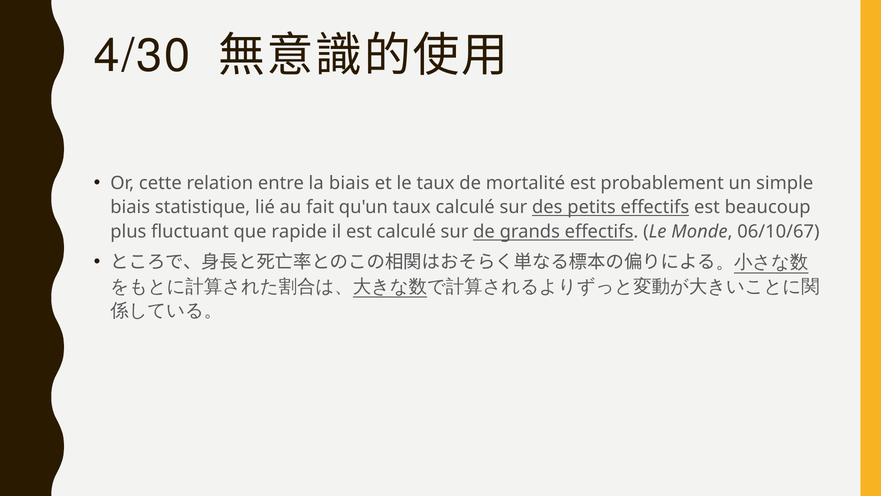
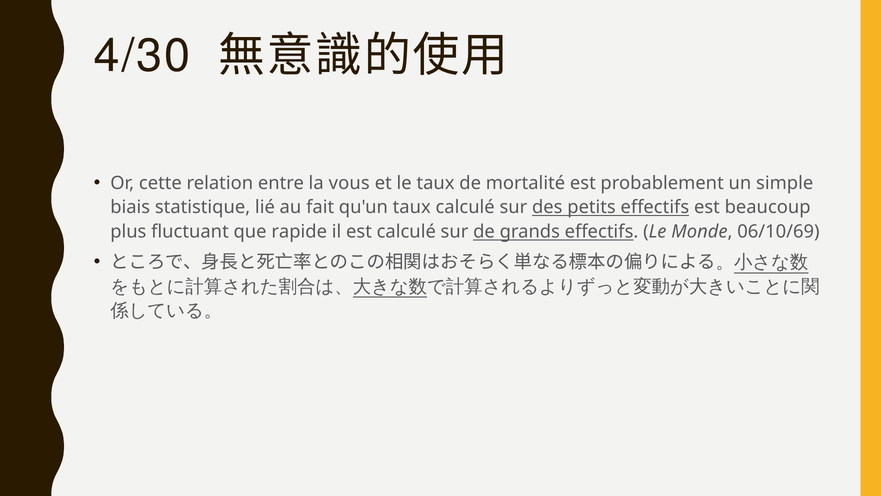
la biais: biais -> vous (349, 183)
06/10/67: 06/10/67 -> 06/10/69 (778, 231)
